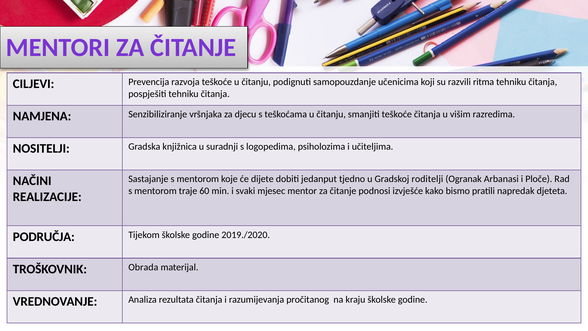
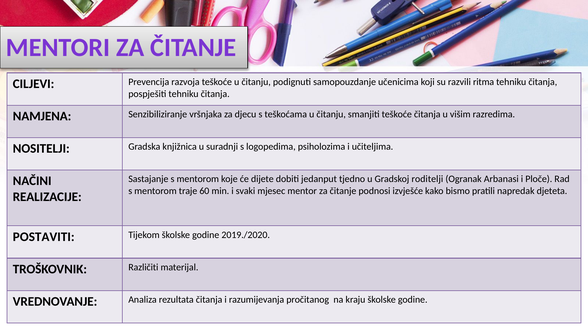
PODRUČJA: PODRUČJA -> POSTAVITI (44, 237)
Obrada: Obrada -> Različiti (143, 267)
